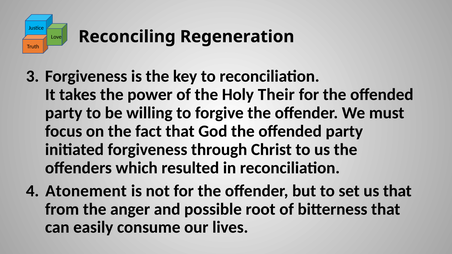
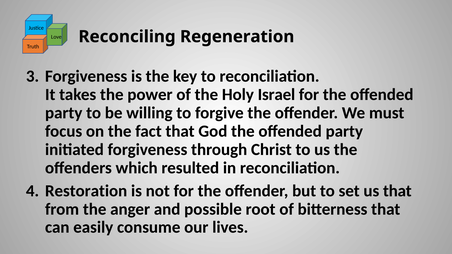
Their: Their -> Israel (276, 95)
Atonement: Atonement -> Restoration (86, 191)
